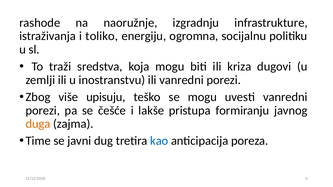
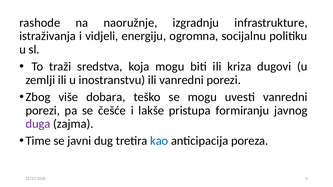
toliko: toliko -> vidjeli (102, 36)
upisuju: upisuju -> dobara (106, 97)
duga colour: orange -> purple (38, 124)
